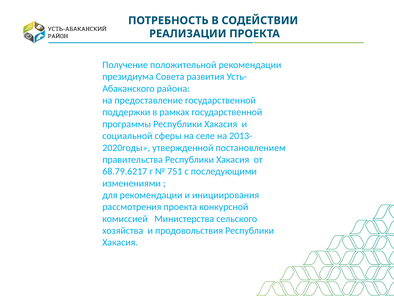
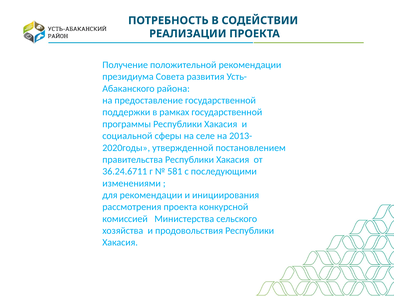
68.79.6217: 68.79.6217 -> 36.24.6711 (125, 171)
751: 751 -> 581 (175, 171)
